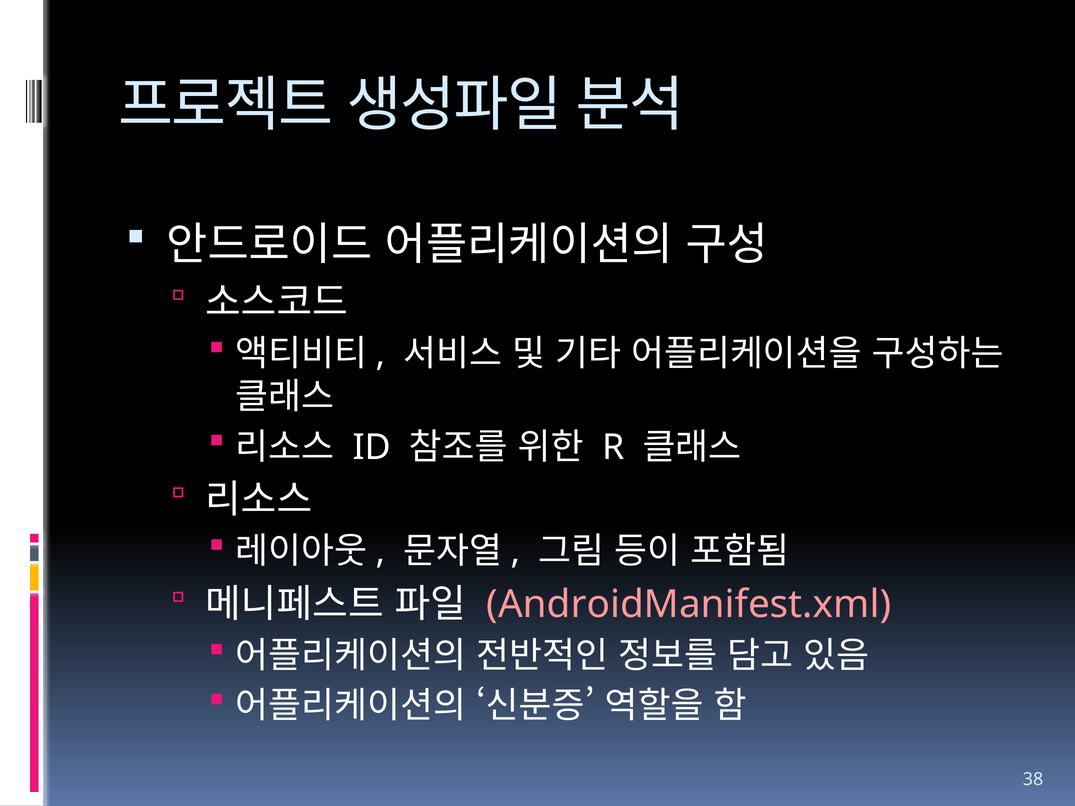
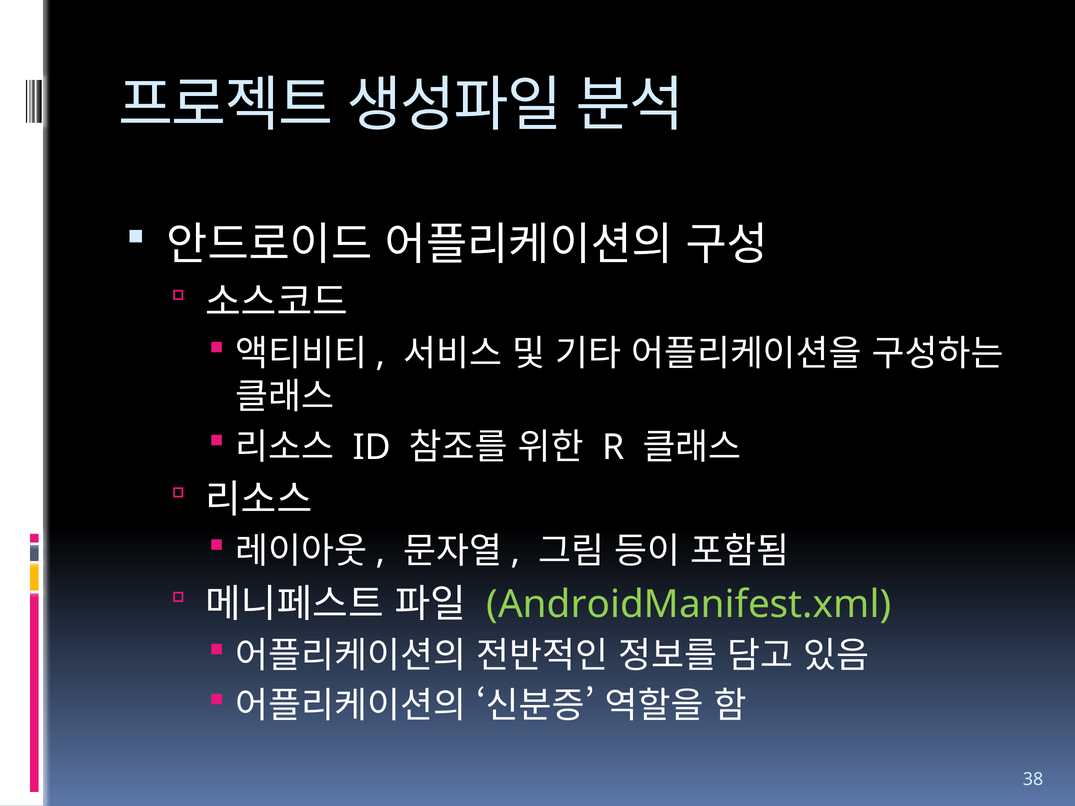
AndroidManifest.xml colour: pink -> light green (689, 605)
